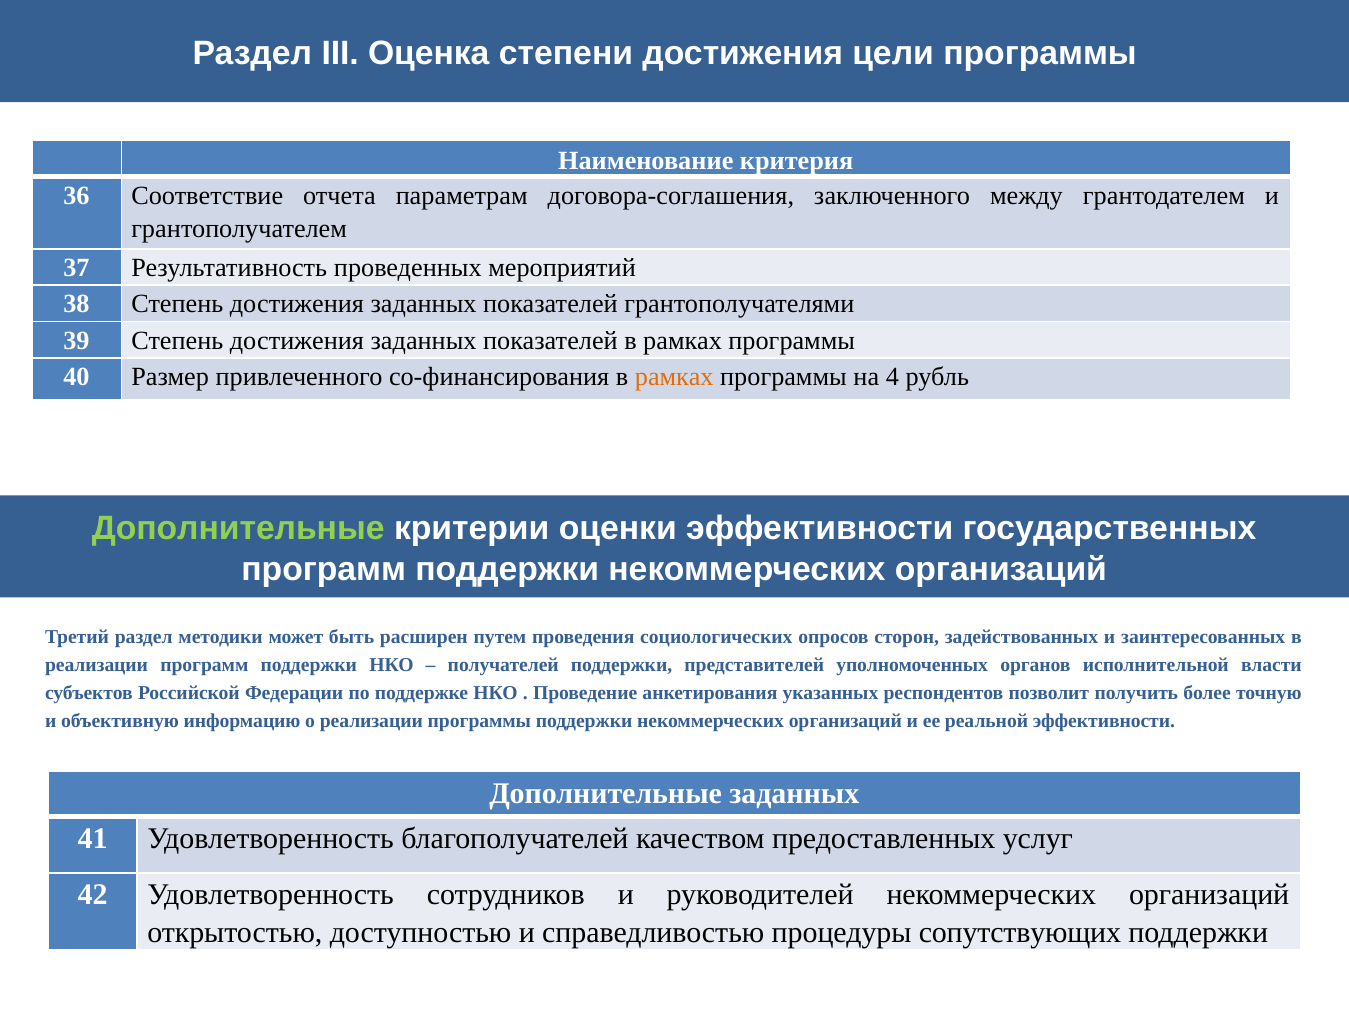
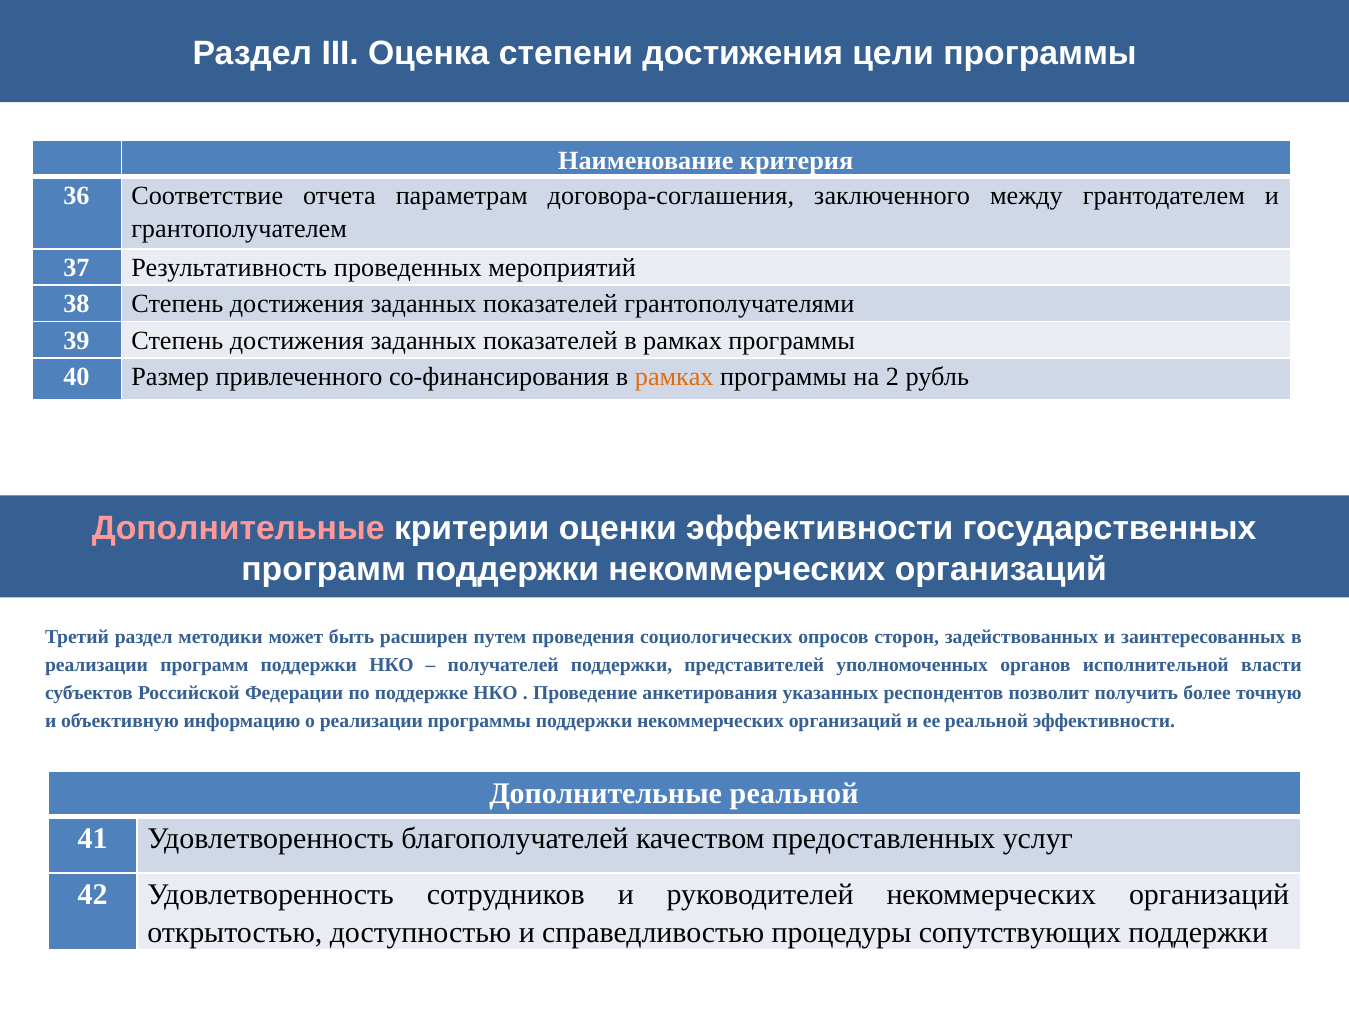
4: 4 -> 2 (892, 377)
Дополнительные colour: light green -> pink (238, 528)
Дополнительные заданных: заданных -> реальной (794, 793)
